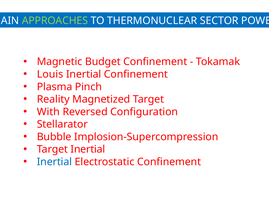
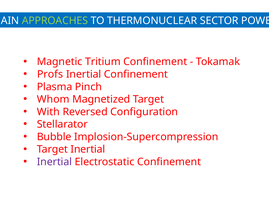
Budget: Budget -> Tritium (103, 62)
Louis: Louis -> Profs (50, 75)
Reality: Reality -> Whom (53, 100)
Inertial colour: blue -> purple (54, 162)
